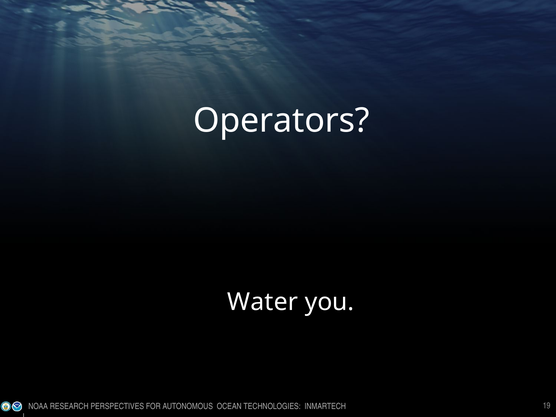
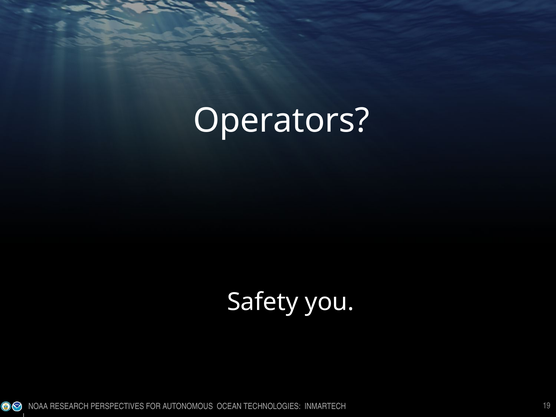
Water: Water -> Safety (263, 302)
